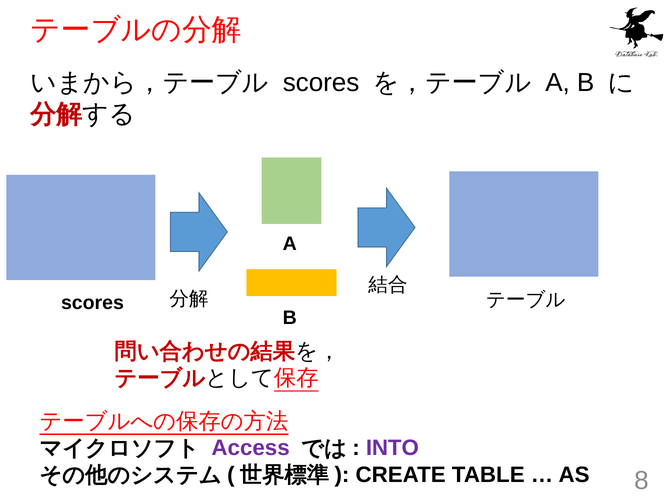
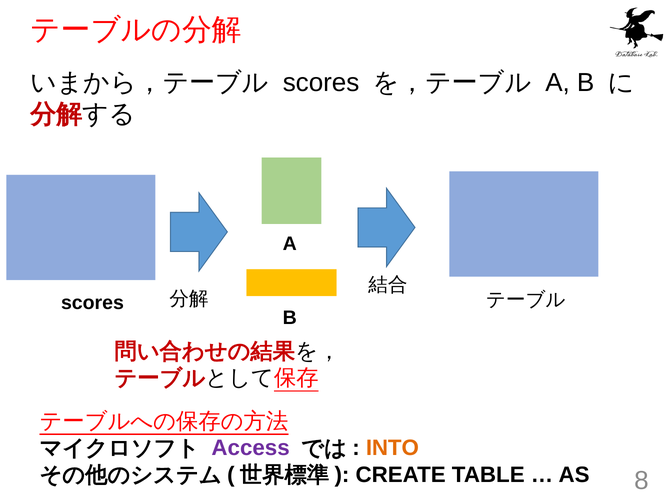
INTO colour: purple -> orange (392, 448)
